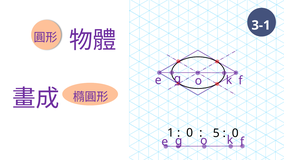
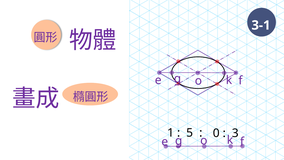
0: 0 -> 5 (190, 133)
5: 5 -> 0 (216, 133)
0: 0 -> 3 (235, 133)
